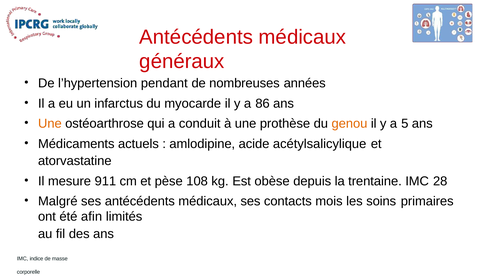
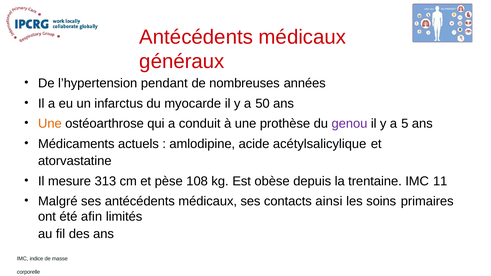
86: 86 -> 50 (263, 104)
genou colour: orange -> purple (349, 124)
911: 911 -> 313 (105, 181)
28: 28 -> 11 (440, 181)
mois: mois -> ainsi (329, 202)
